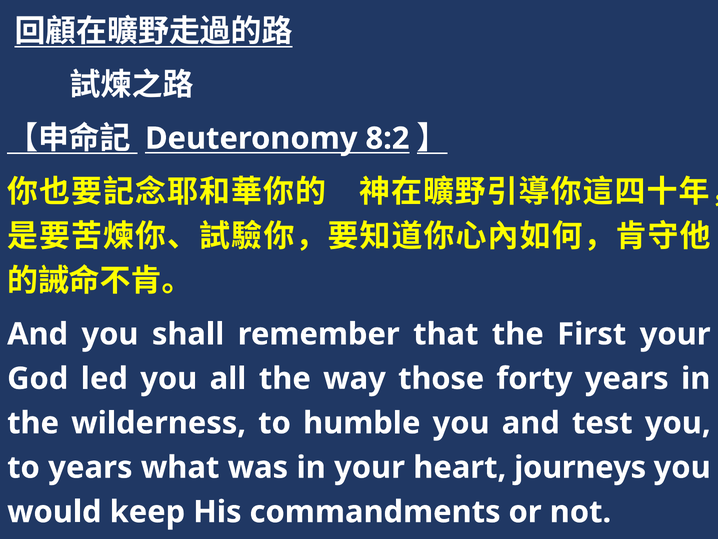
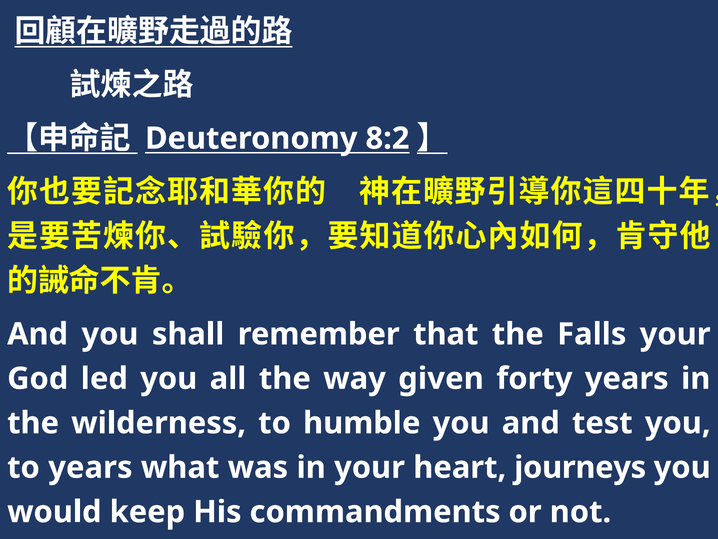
First: First -> Falls (592, 334)
those: those -> given (441, 378)
